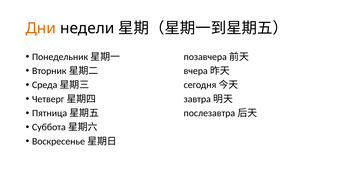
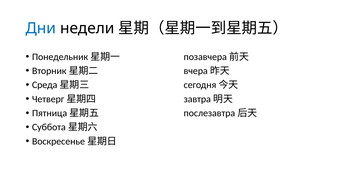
Дни colour: orange -> blue (41, 28)
